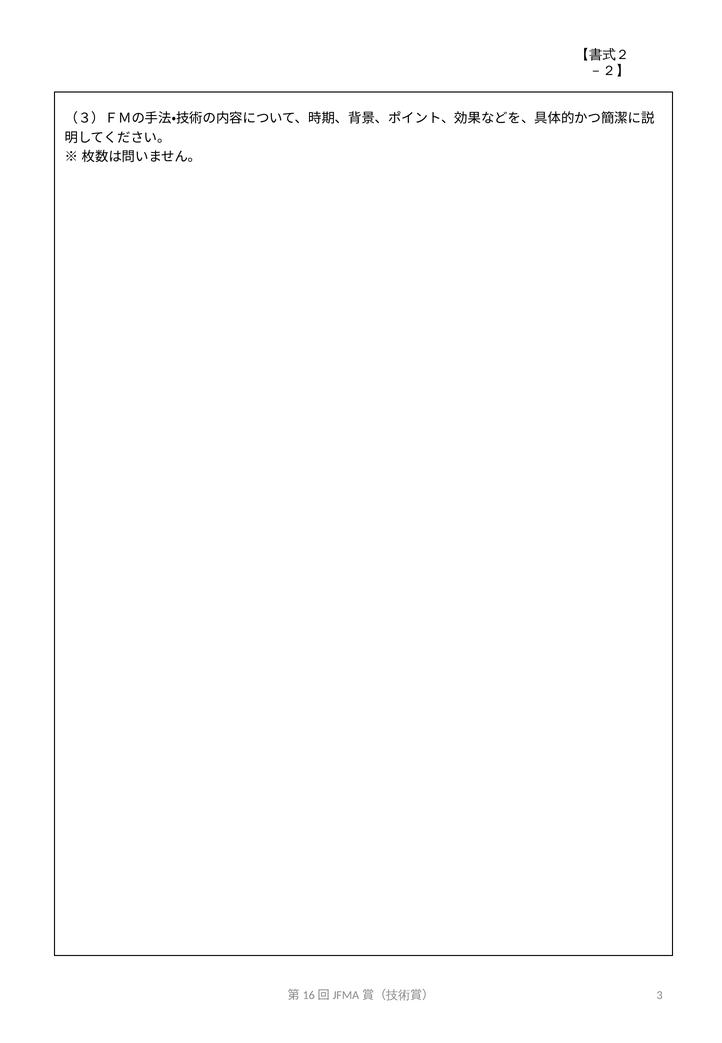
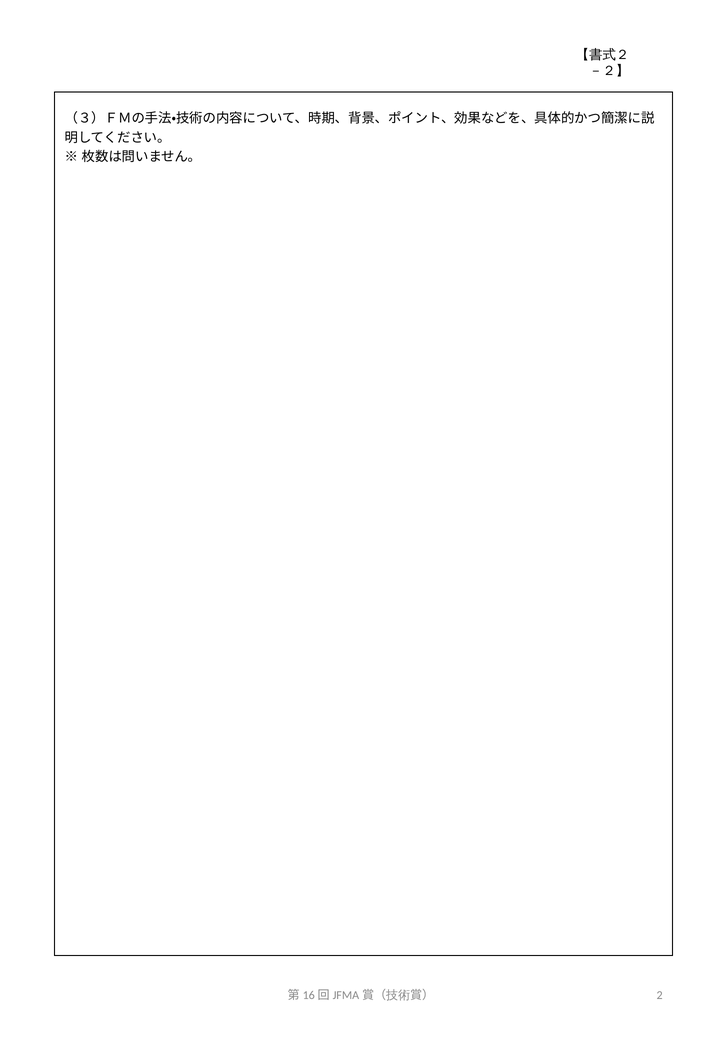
3: 3 -> 2 (660, 995)
